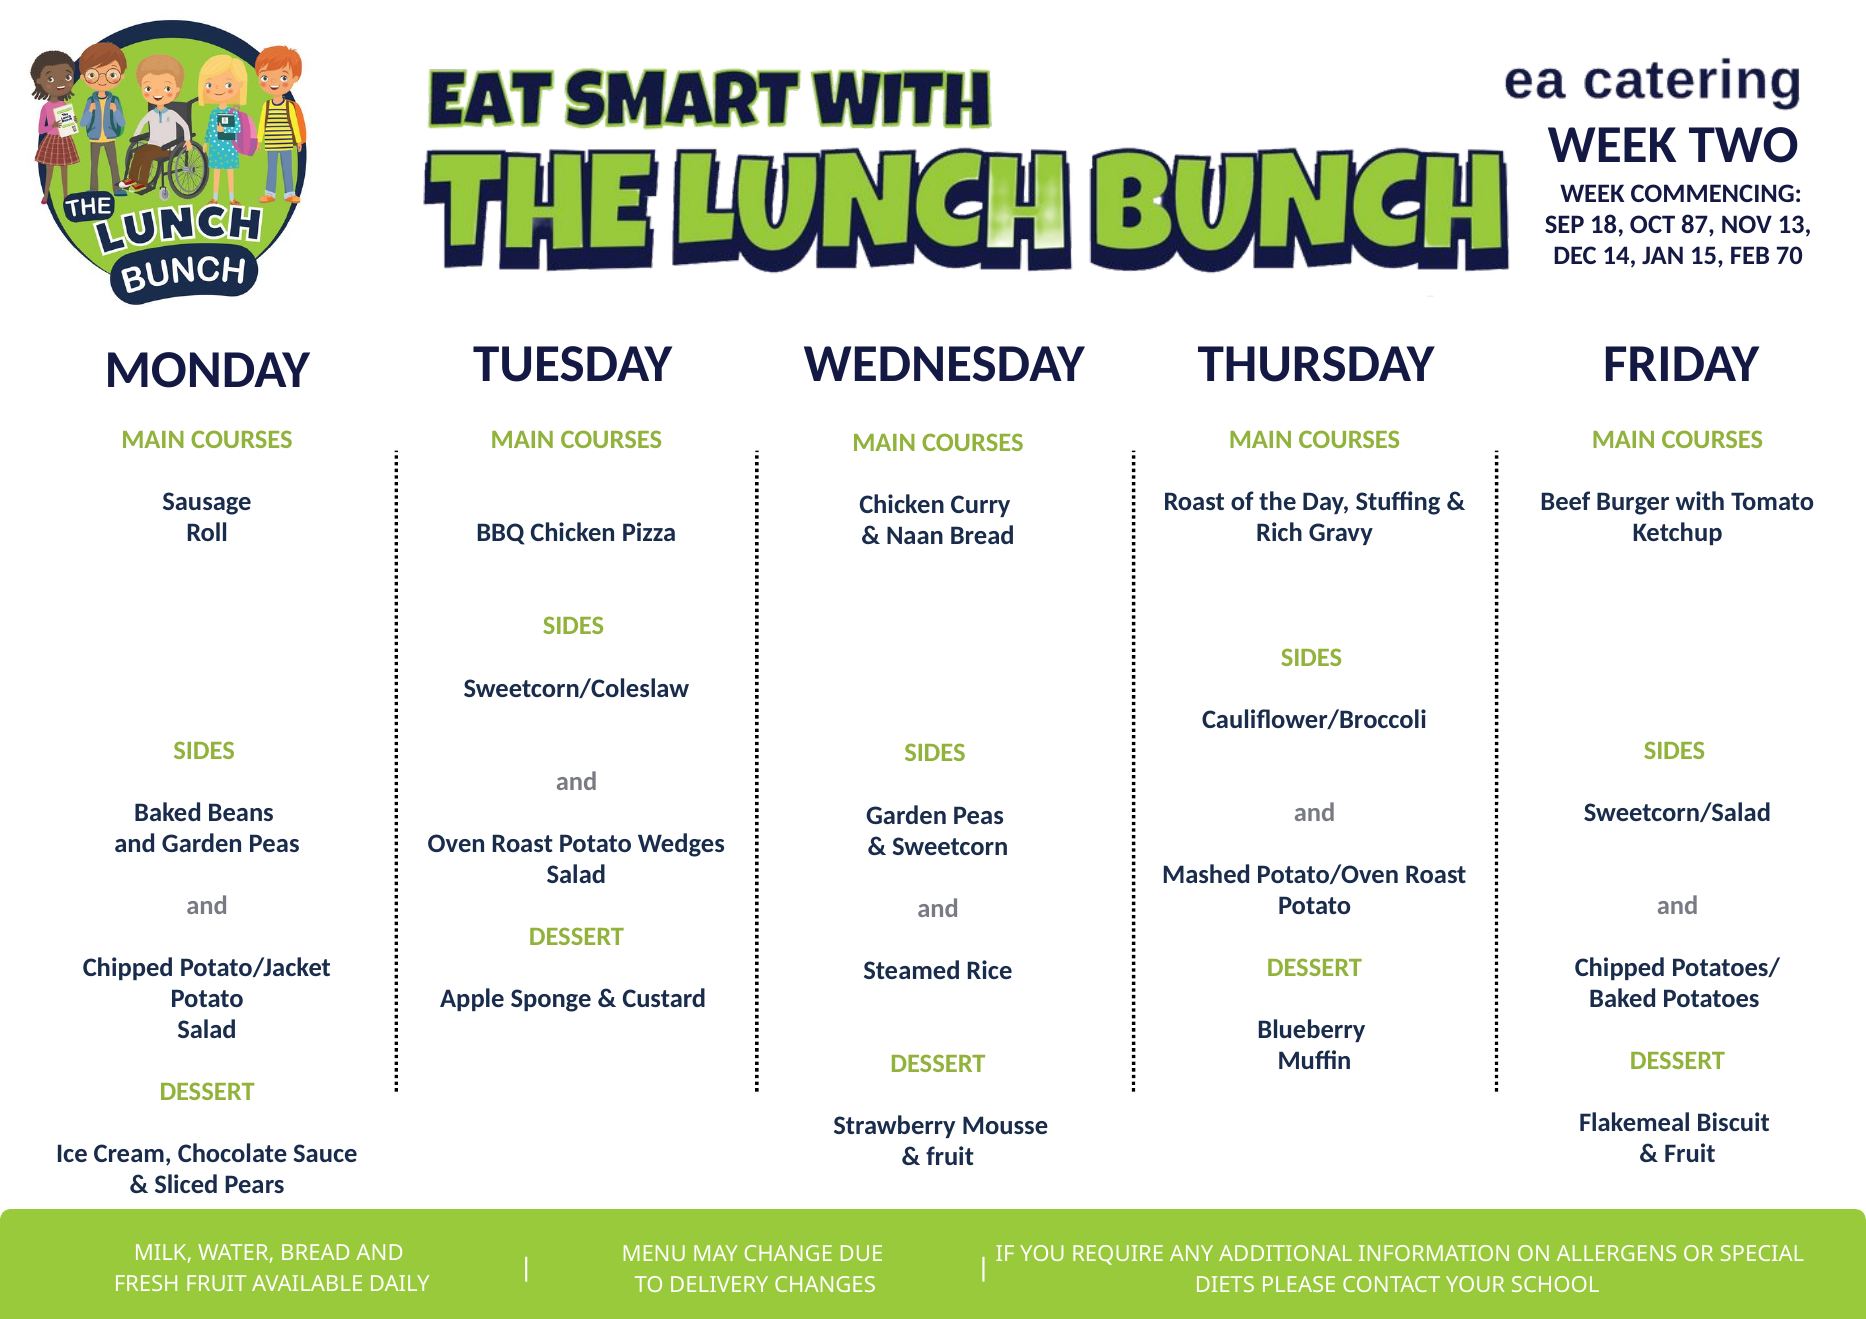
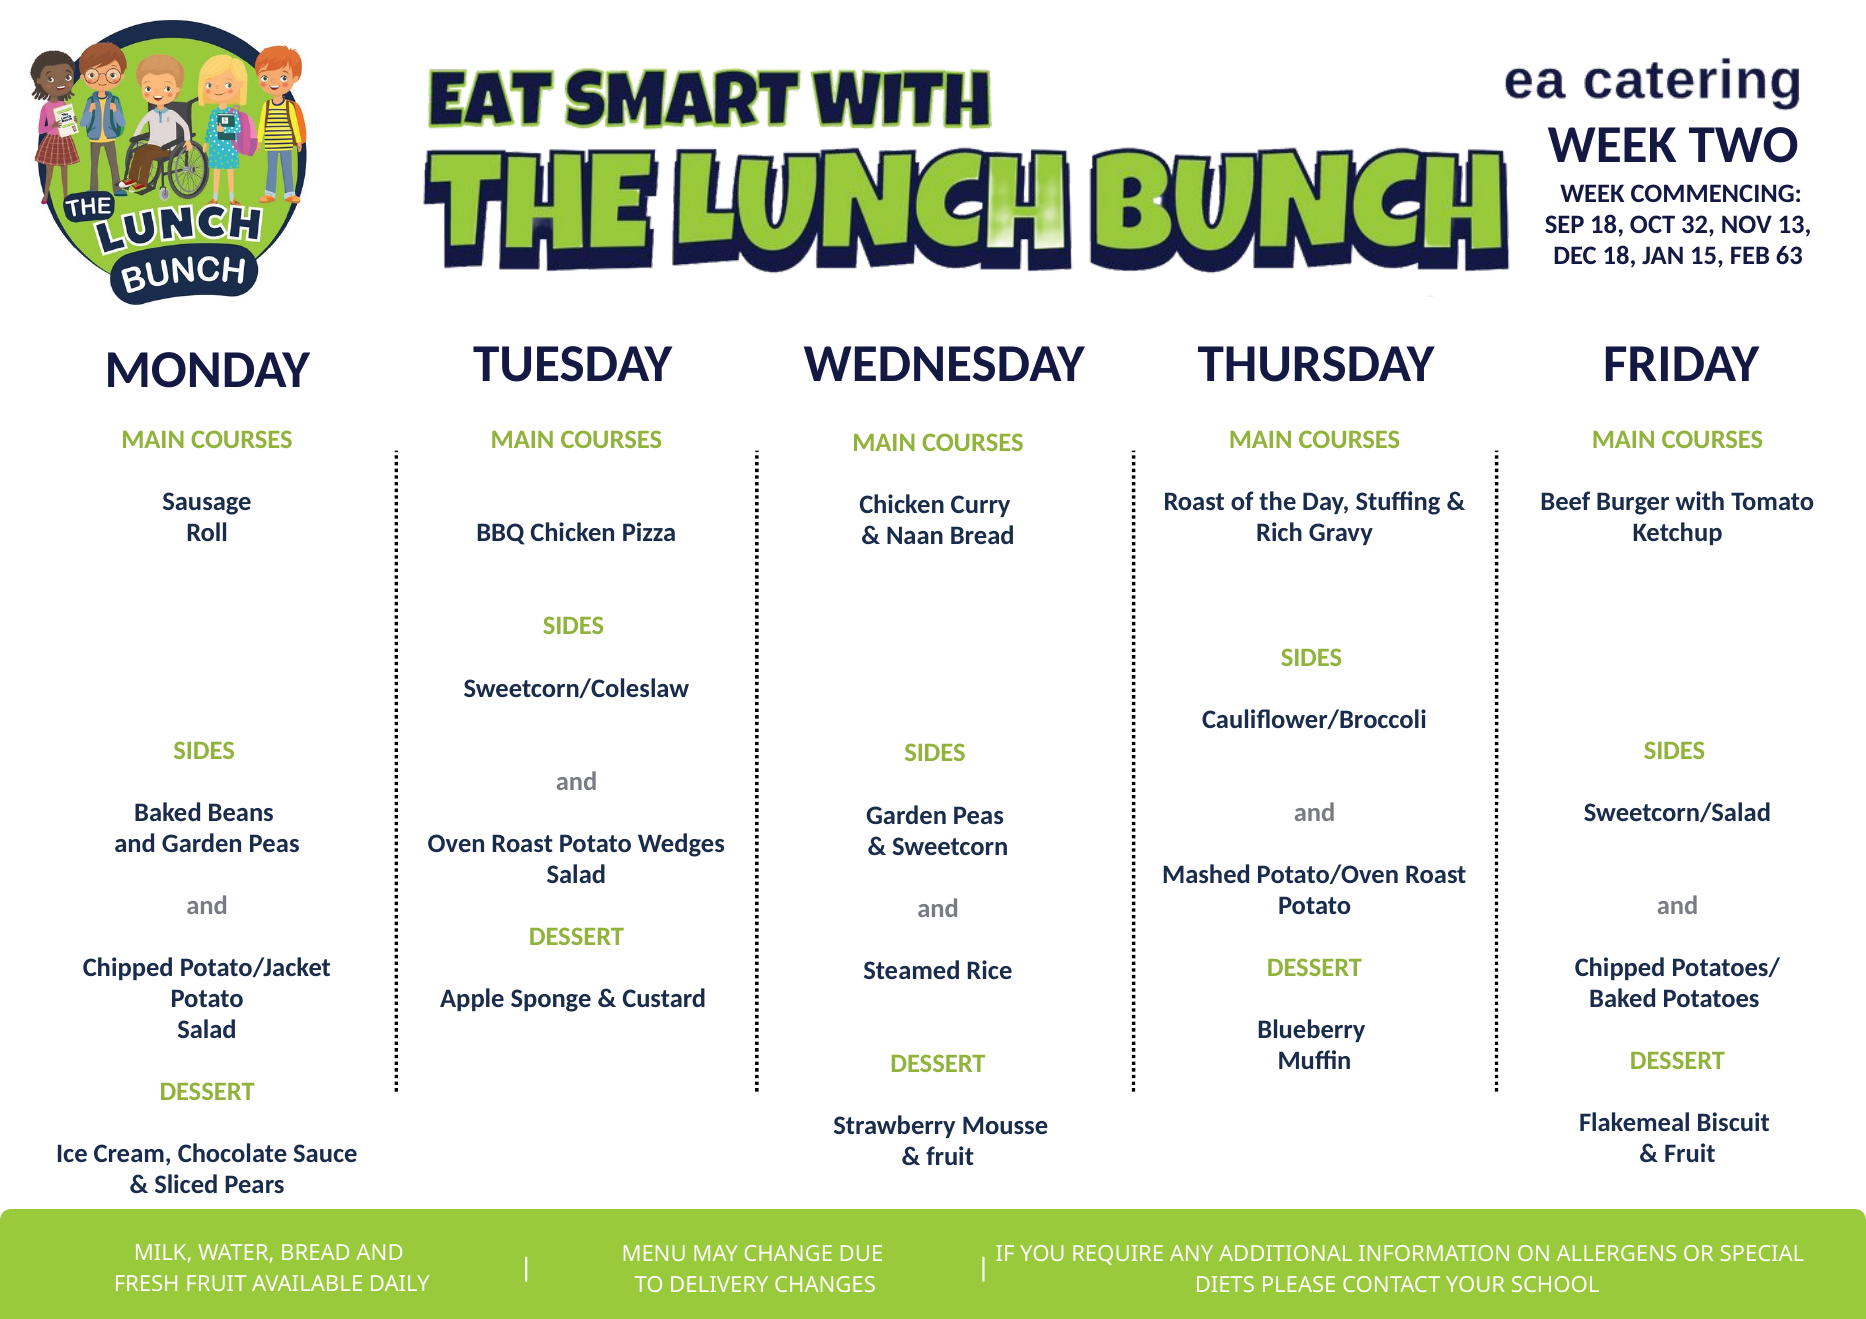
87: 87 -> 32 (1698, 225)
DEC 14: 14 -> 18 (1620, 256)
70: 70 -> 63 (1789, 256)
